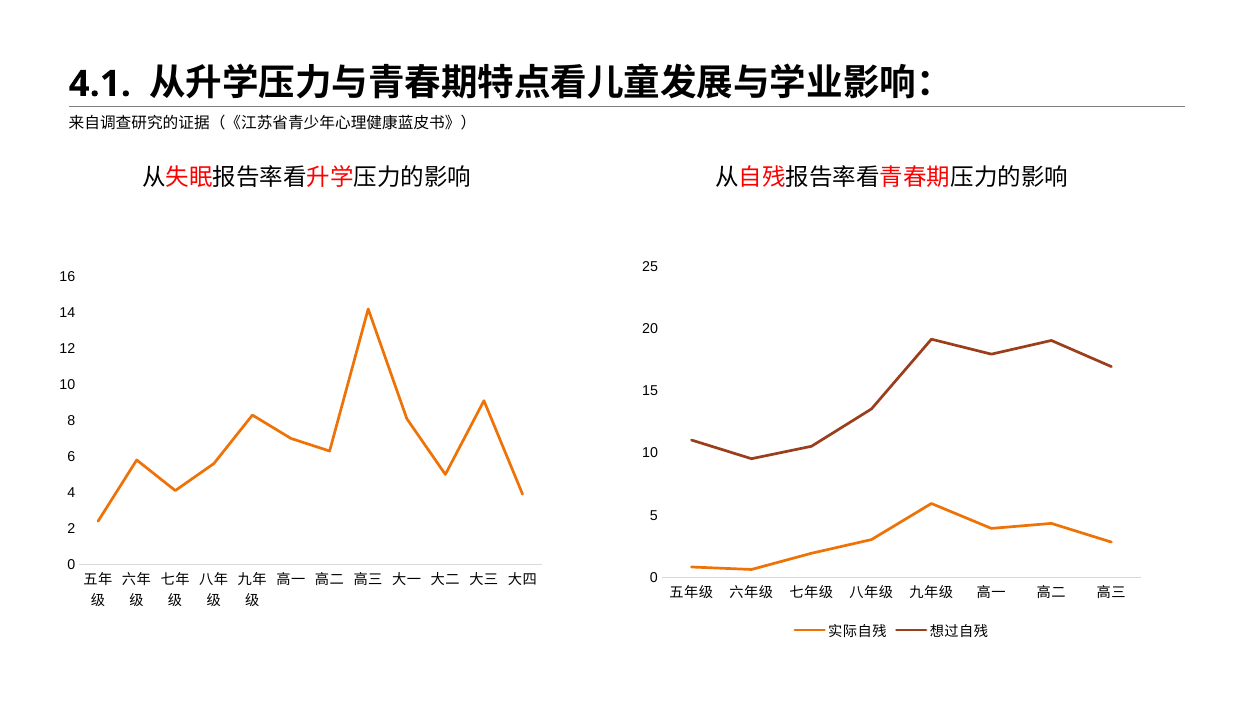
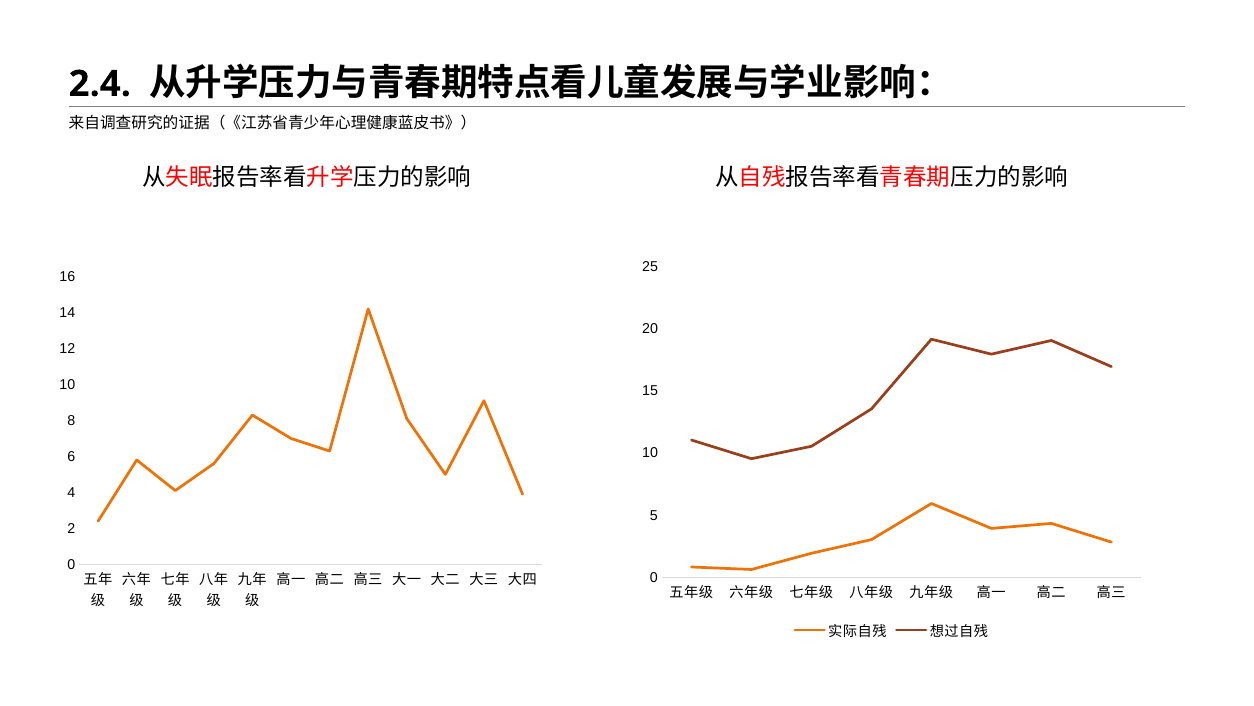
4.1: 4.1 -> 2.4 (100, 84)
